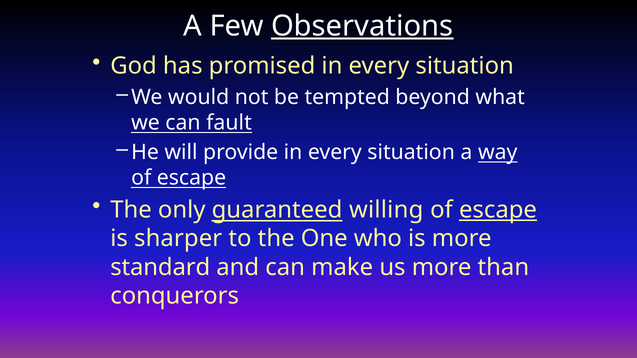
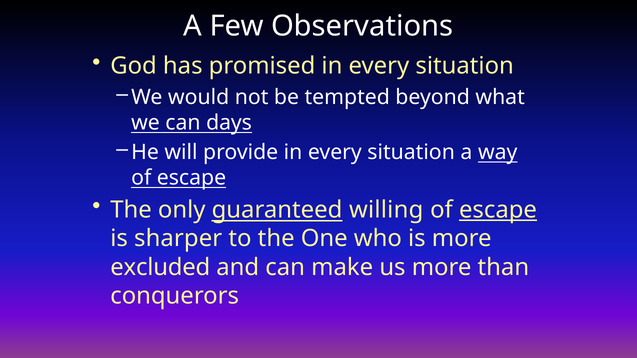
Observations underline: present -> none (362, 26)
fault: fault -> days (229, 123)
standard: standard -> excluded (160, 267)
